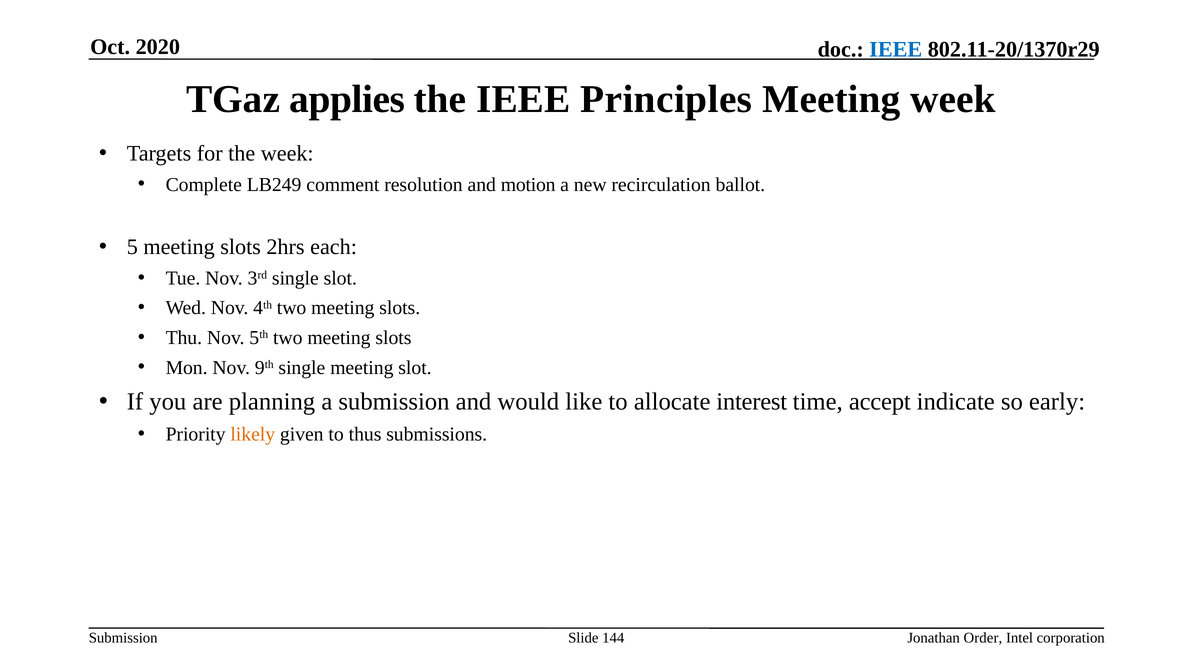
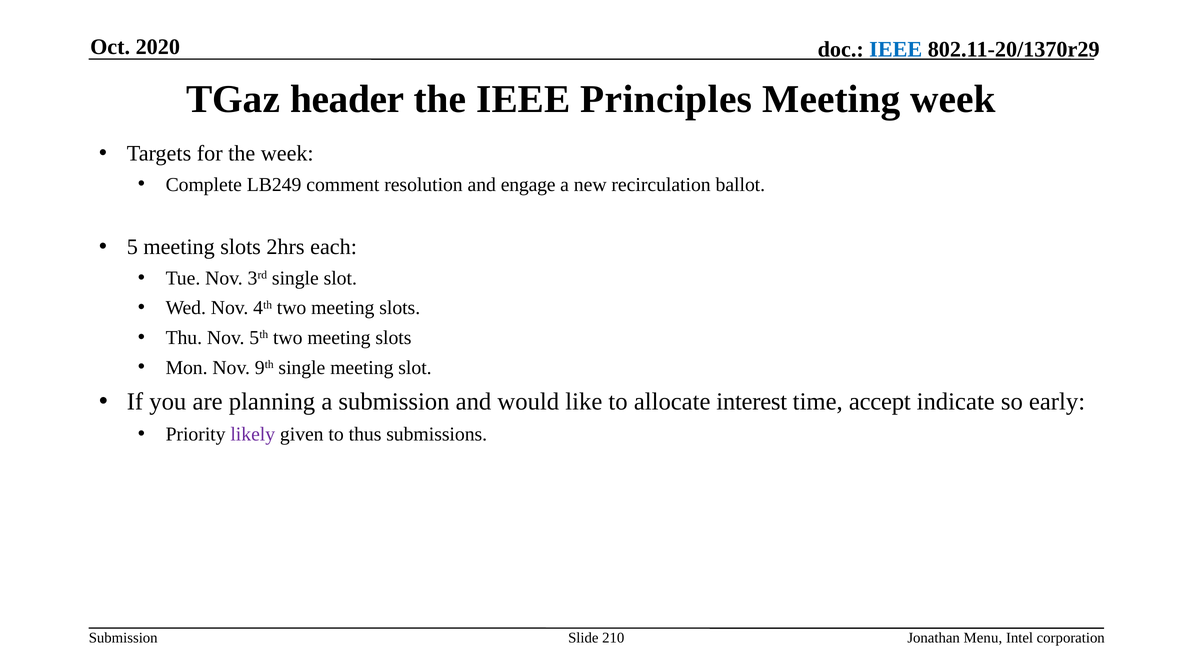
applies: applies -> header (347, 99)
motion: motion -> engage (528, 185)
likely colour: orange -> purple (253, 435)
144: 144 -> 210 (613, 638)
Order: Order -> Menu (983, 638)
